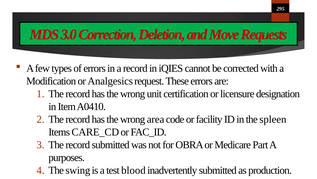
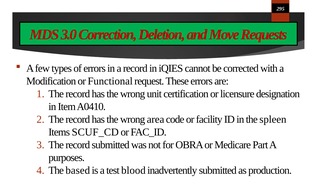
Analgesics: Analgesics -> Functional (110, 81)
CARE_CD: CARE_CD -> SCUF_CD (95, 132)
swing: swing -> based (78, 170)
